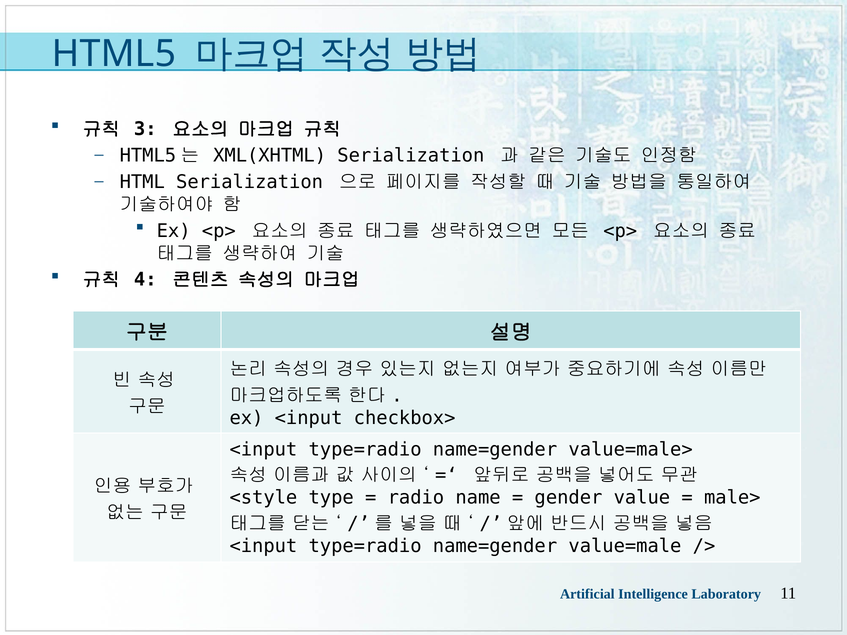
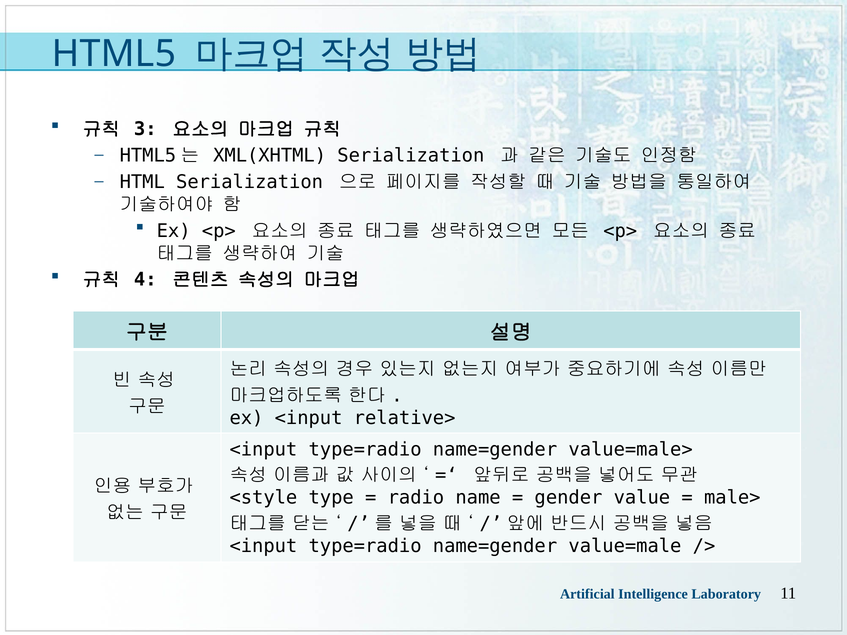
checkbox>: checkbox> -> relative> (405, 418)
